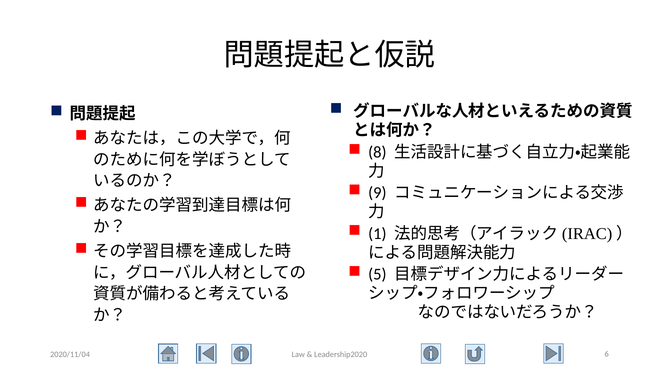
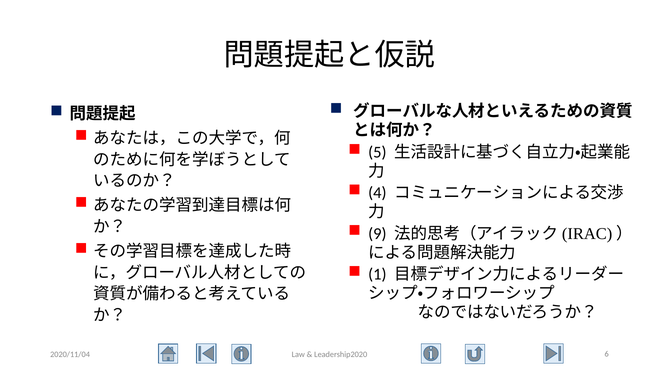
8: 8 -> 5 (377, 152)
9: 9 -> 4 (377, 193)
1: 1 -> 9 (377, 233)
5: 5 -> 1 (377, 274)
